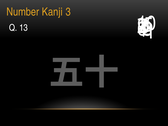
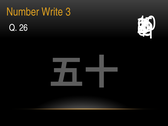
Kanji: Kanji -> Write (52, 12)
13: 13 -> 26 (24, 28)
